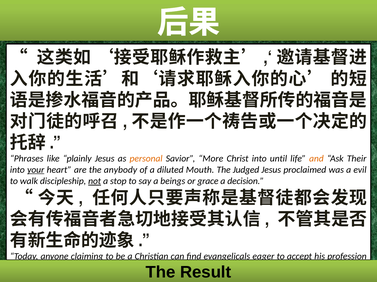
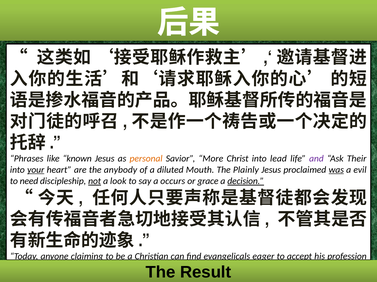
plainly: plainly -> known (77, 159)
until: until -> lead (278, 159)
and colour: orange -> purple (316, 159)
Judged: Judged -> Plainly (246, 170)
was underline: none -> present (336, 170)
walk: walk -> need (29, 182)
stop: stop -> look (118, 182)
beings: beings -> occurs (173, 182)
decision underline: none -> present (246, 182)
